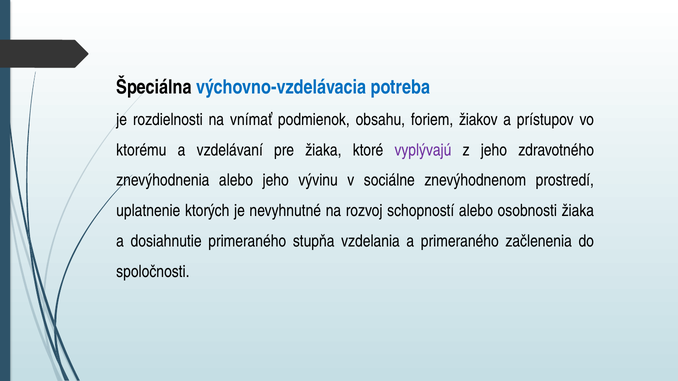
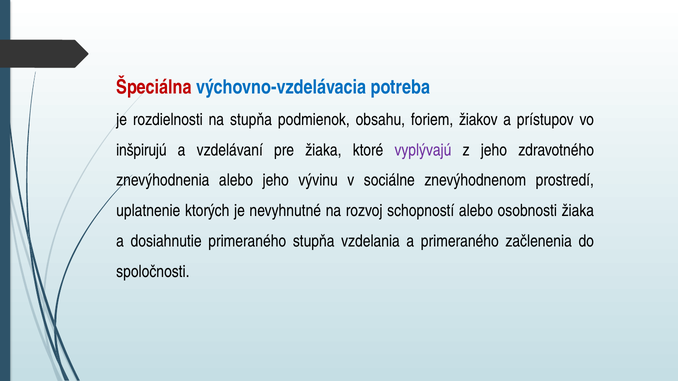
Špeciálna colour: black -> red (154, 88)
na vnímať: vnímať -> stupňa (251, 120)
ktorému: ktorému -> inšpirujú (141, 150)
